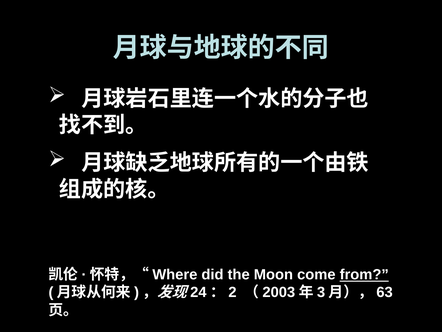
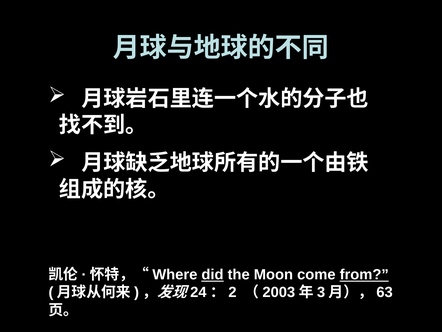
did underline: none -> present (212, 274)
